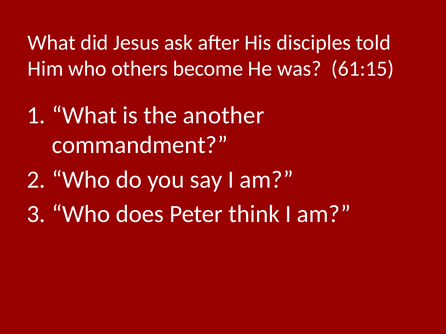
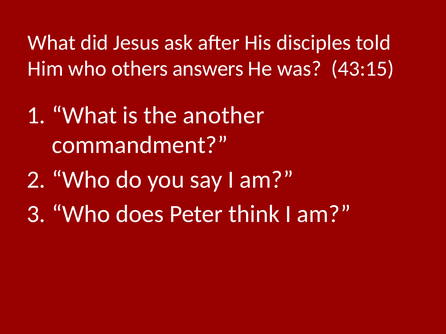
become: become -> answers (208, 69)
61:15: 61:15 -> 43:15 (363, 69)
